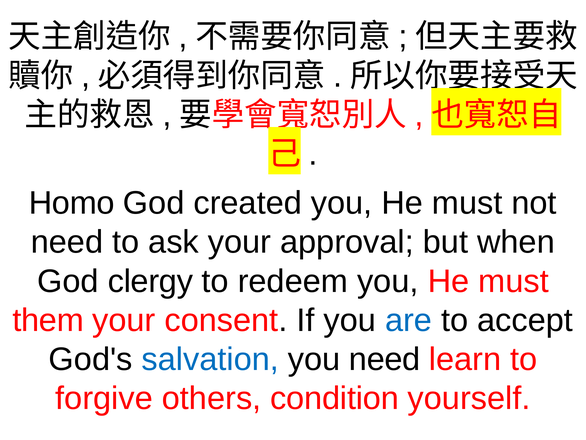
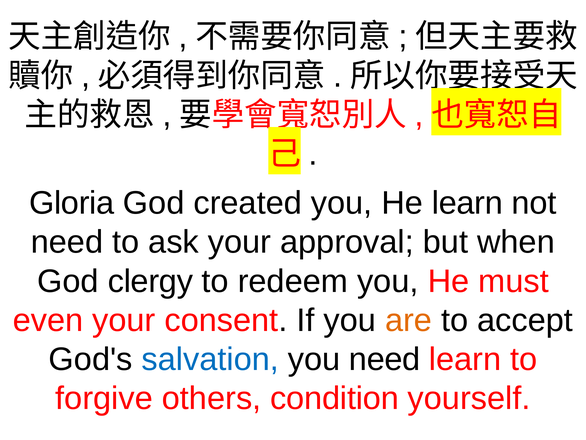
Homo: Homo -> Gloria (72, 203)
created you He must: must -> learn (467, 203)
them: them -> even (48, 320)
are colour: blue -> orange (409, 320)
